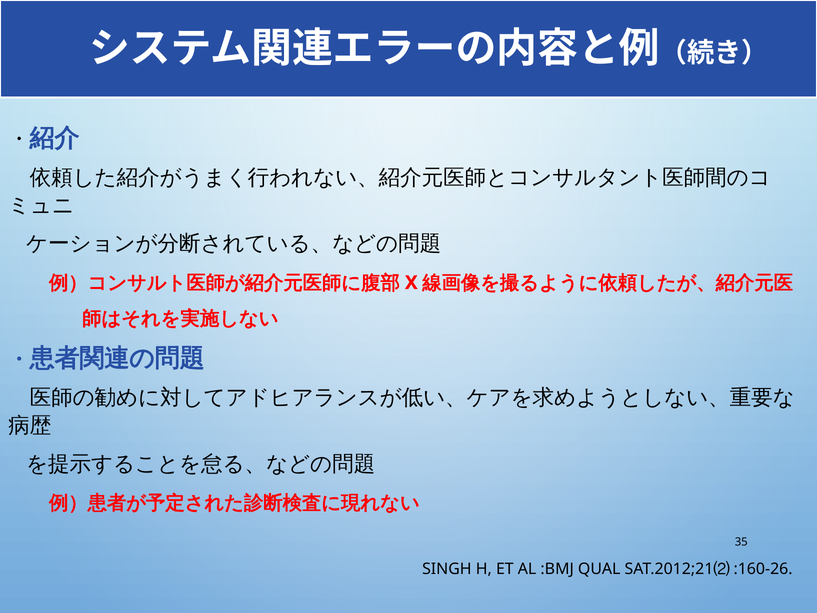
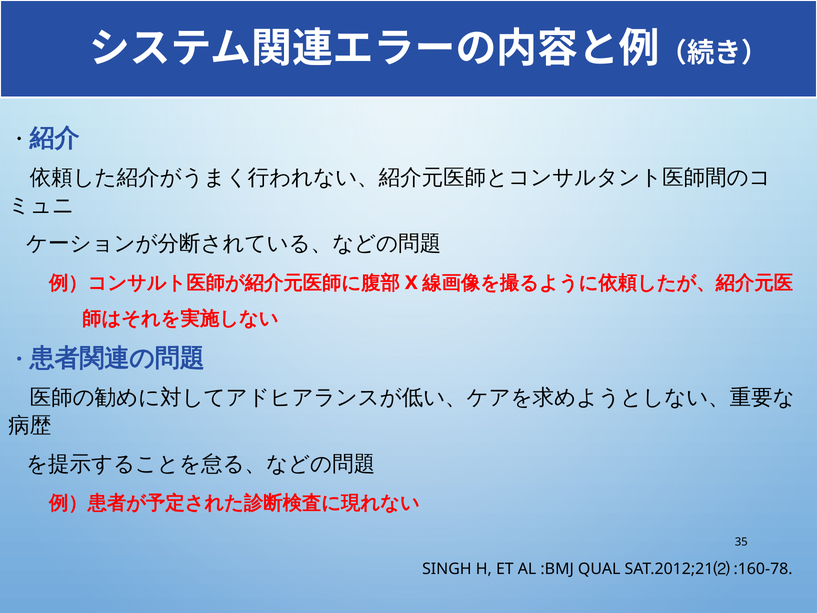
:160-26: :160-26 -> :160-78 (763, 569)
